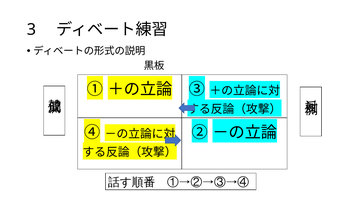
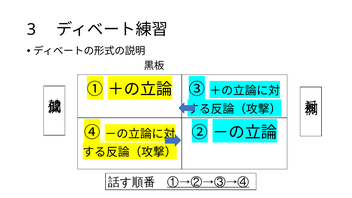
①→②→③→④ underline: none -> present (208, 182)
